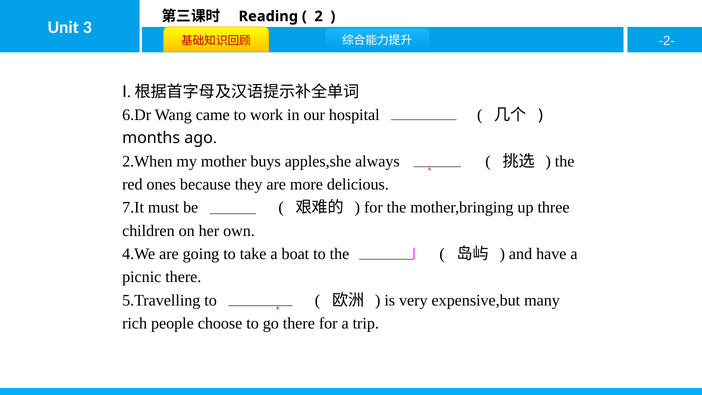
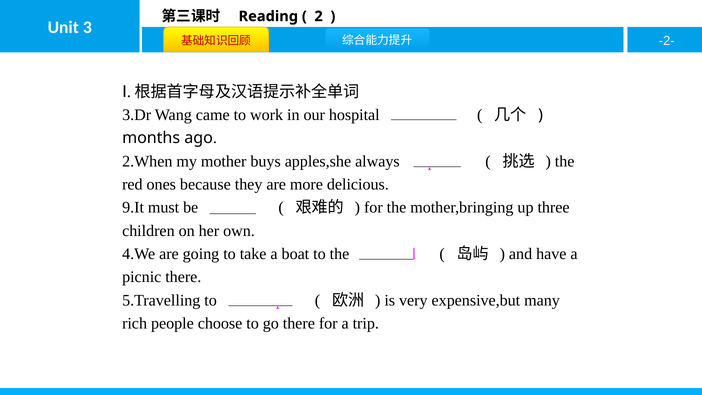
6.Dr: 6.Dr -> 3.Dr (137, 115)
7.It: 7.It -> 9.It (133, 208)
